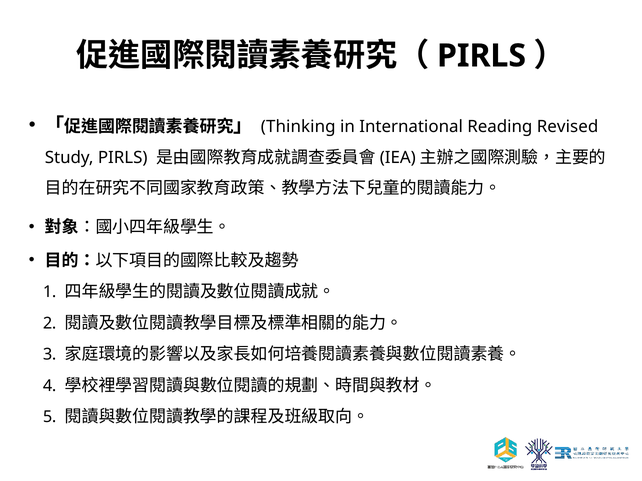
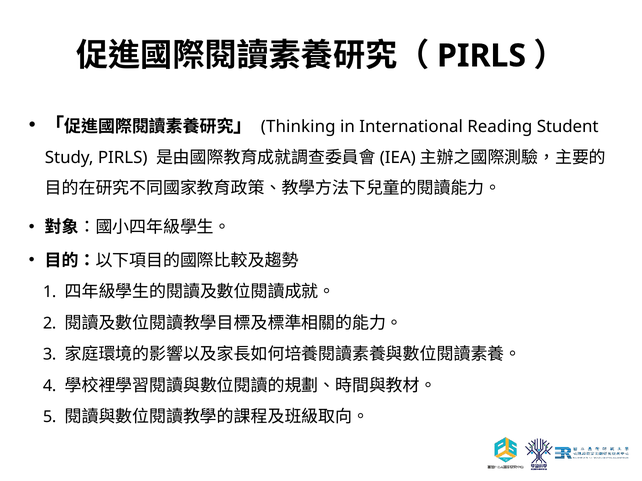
Revised: Revised -> Student (568, 127)
